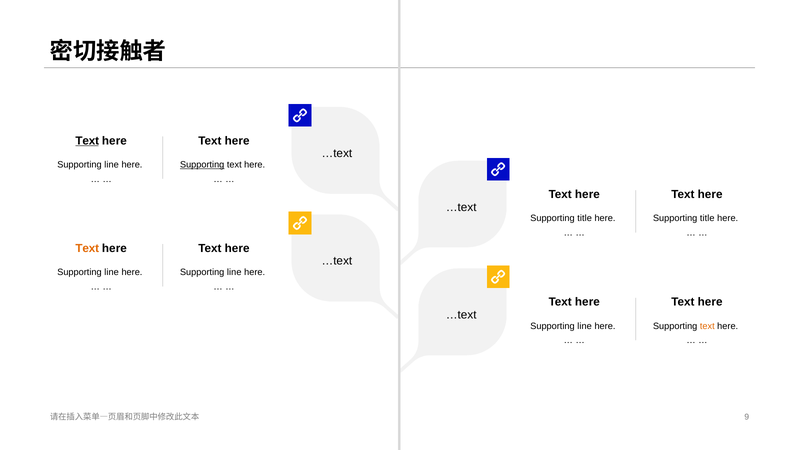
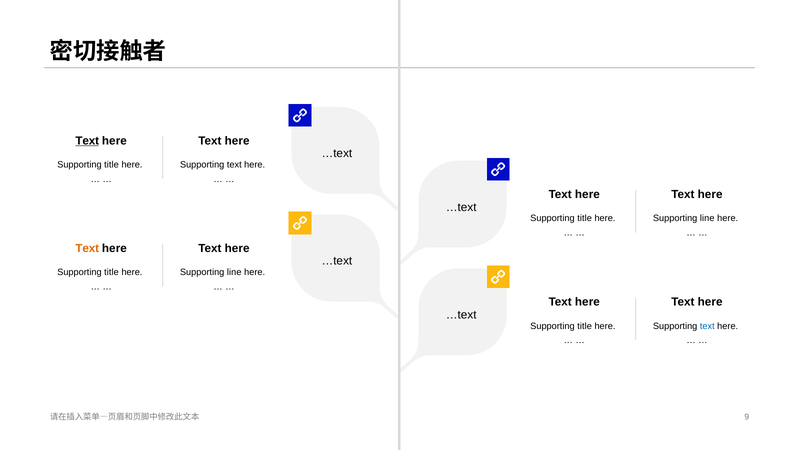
line: line -> title (112, 164)
Supporting underline: present -> none (202, 164)
title: title -> line (707, 218)
line: line -> title (112, 272)
line: line -> title (585, 326)
text colour: orange -> blue (707, 326)
